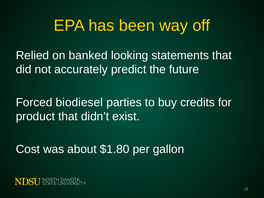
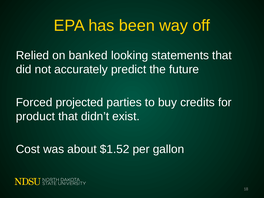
biodiesel: biodiesel -> projected (79, 102)
$1.80: $1.80 -> $1.52 (115, 149)
